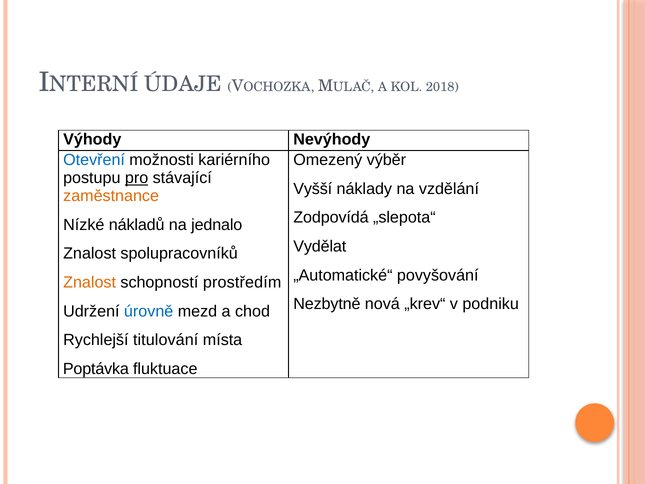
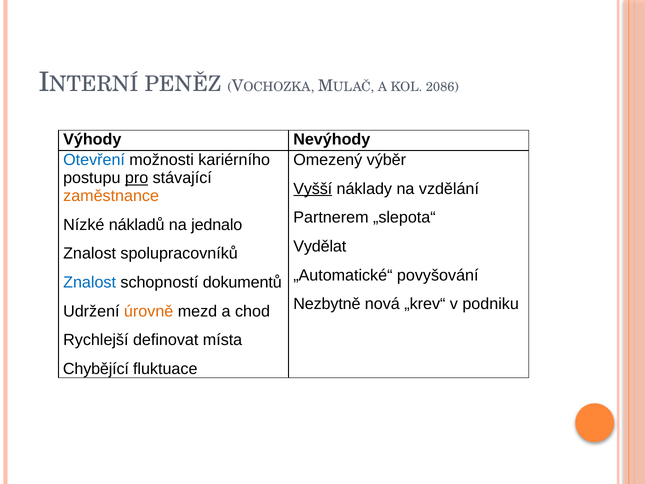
ÚDAJE: ÚDAJE -> PENĚZ (183, 84)
2018: 2018 -> 2086 (442, 87)
Vyšší underline: none -> present (313, 189)
Zodpovídá: Zodpovídá -> Partnerem (331, 217)
Znalost colour: orange -> blue (90, 282)
prostředím: prostředím -> dokumentů (242, 282)
úrovně colour: blue -> orange (149, 311)
titulování: titulování -> definovat (166, 340)
Poptávka: Poptávka -> Chybějící (96, 369)
